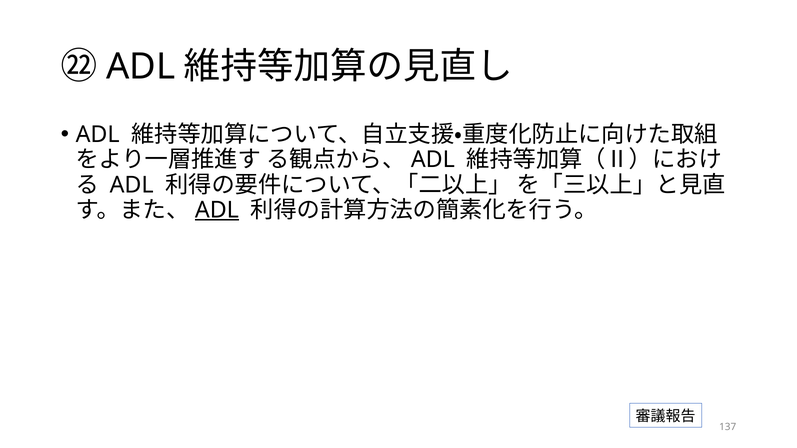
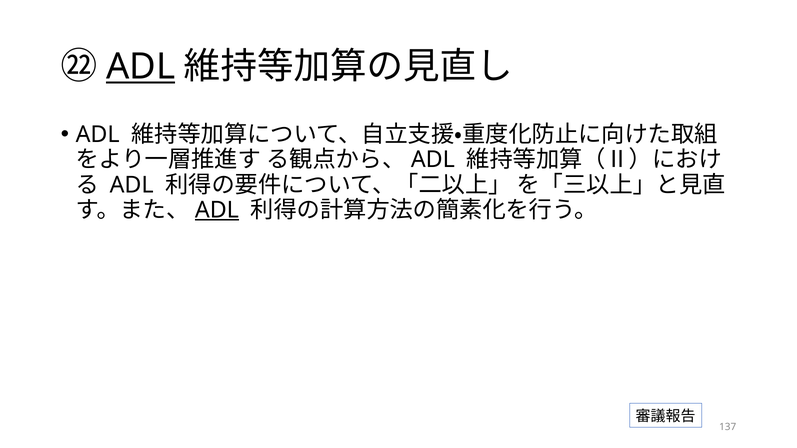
ADL underline: none -> present (141, 67)
